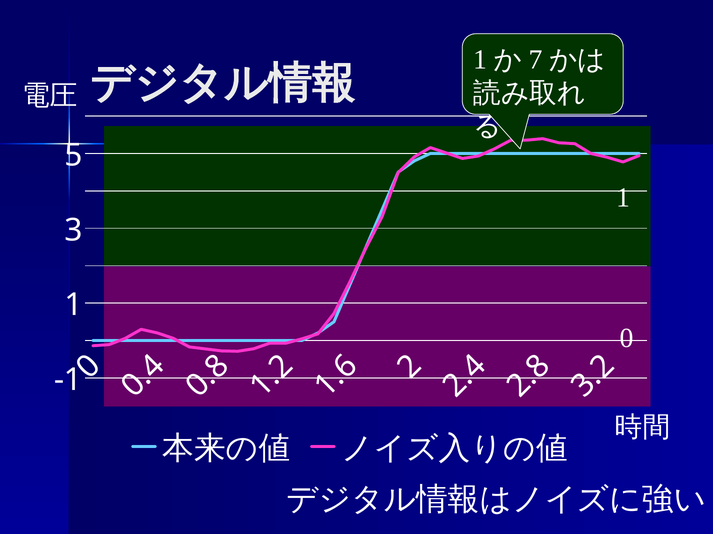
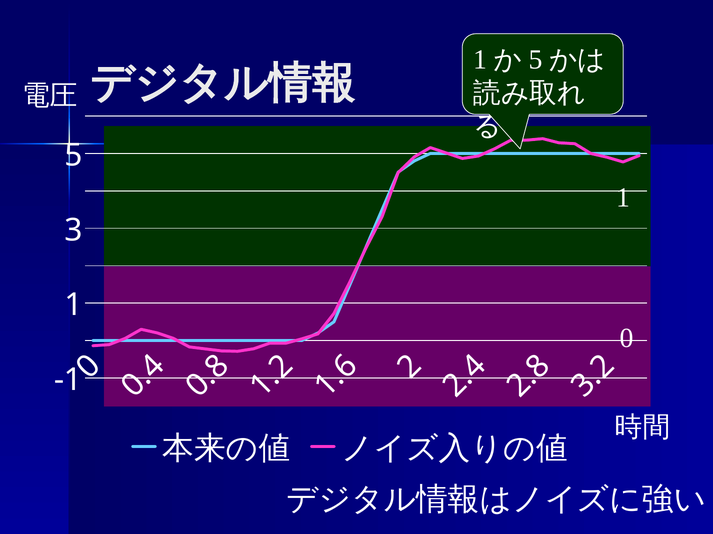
7: 7 -> 5 (536, 60)
